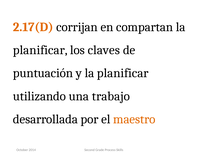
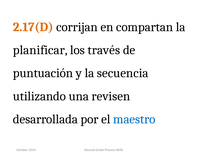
claves: claves -> través (104, 50)
y la planificar: planificar -> secuencia (123, 73)
trabajo: trabajo -> revisen (111, 96)
maestro colour: orange -> blue (134, 119)
